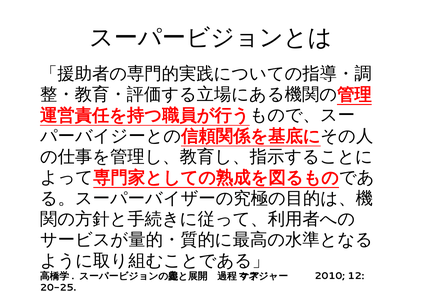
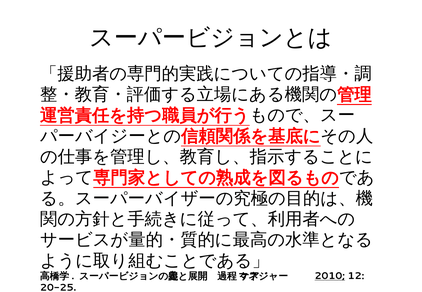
2010 underline: none -> present (330, 276)
